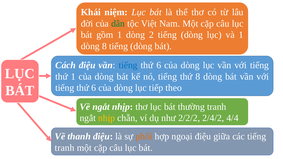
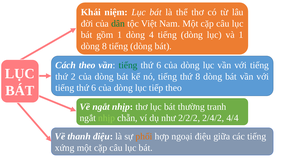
2: 2 -> 4 (151, 35)
điệu: điệu -> theo (87, 65)
tiếng colour: blue -> green (128, 65)
thứ 1: 1 -> 2 (73, 77)
nhịp colour: yellow -> light green (107, 118)
tranh: tranh -> xứng (65, 148)
